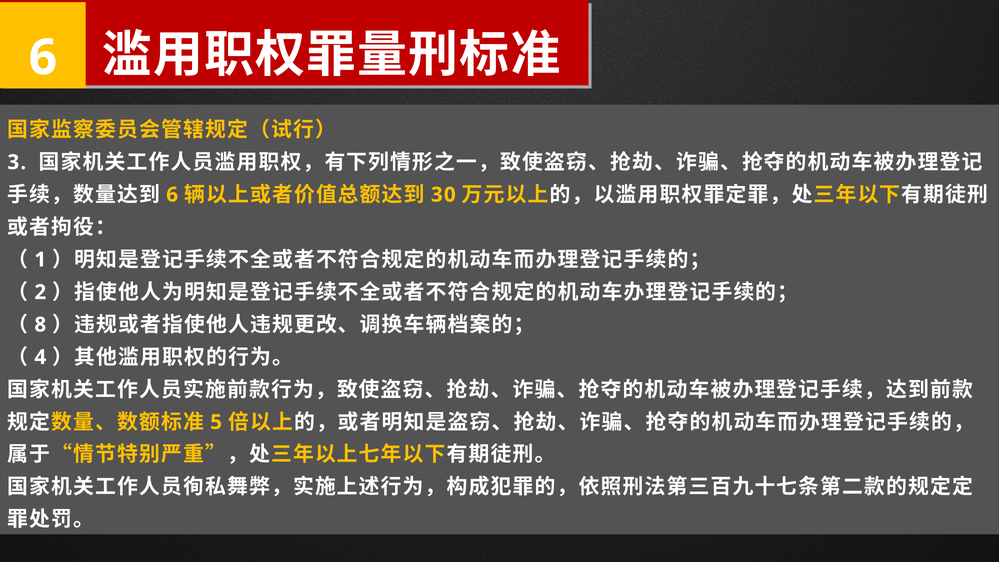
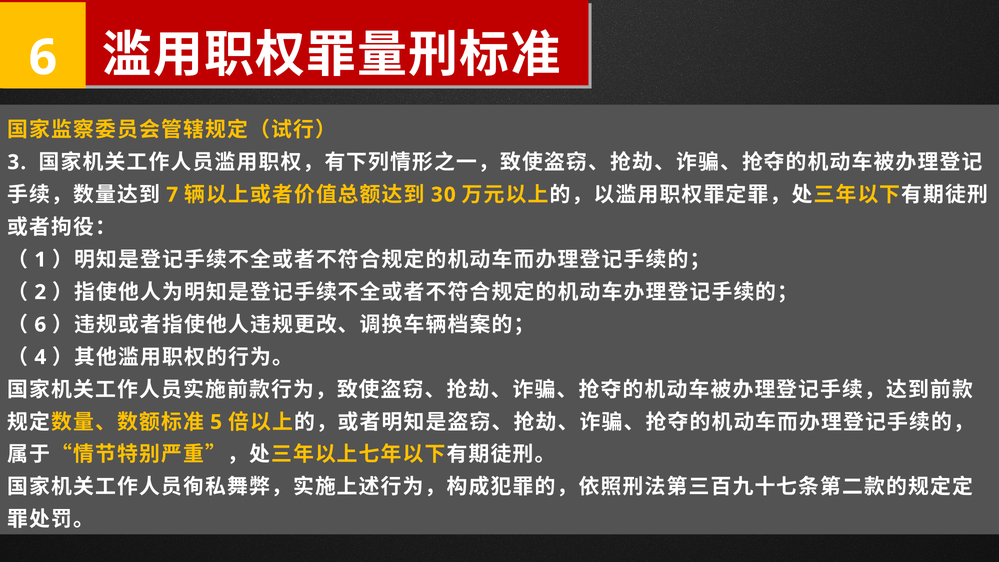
6: 6 -> 7 (172, 195)
8: 8 -> 6 (40, 325)
